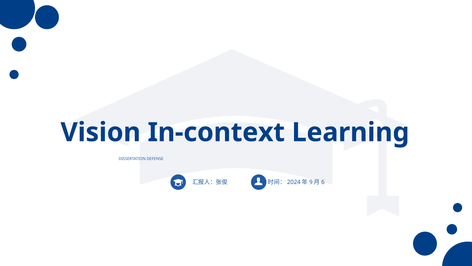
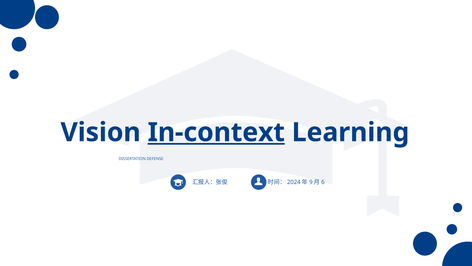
In-context underline: none -> present (216, 132)
